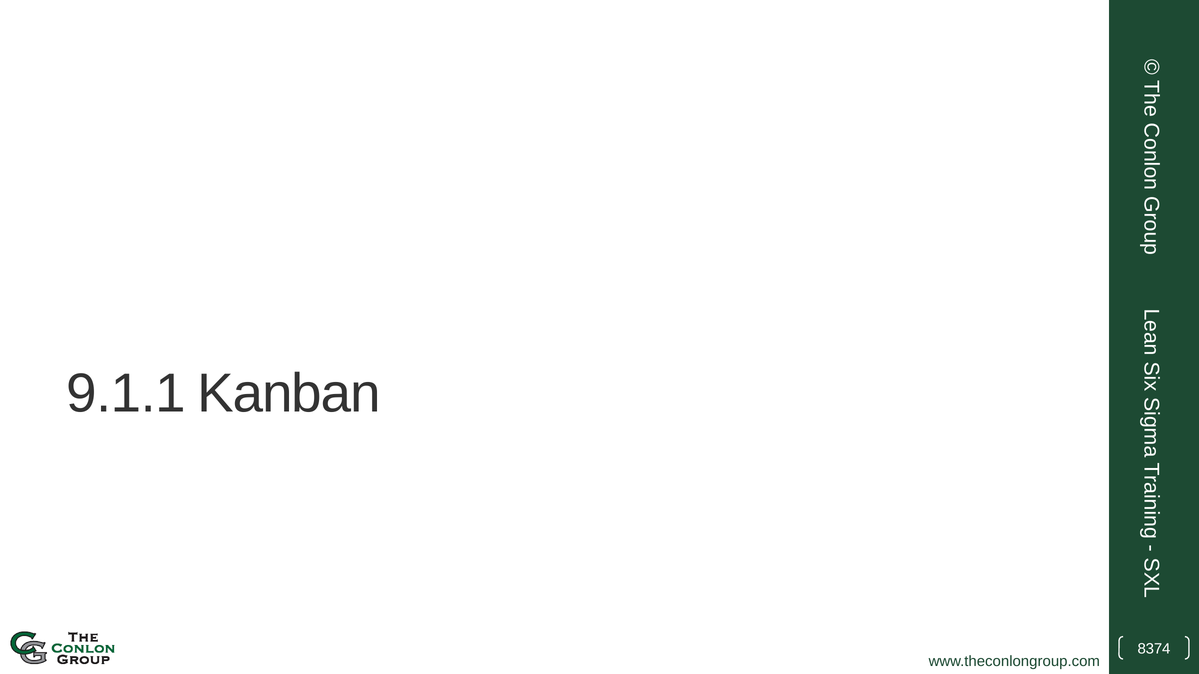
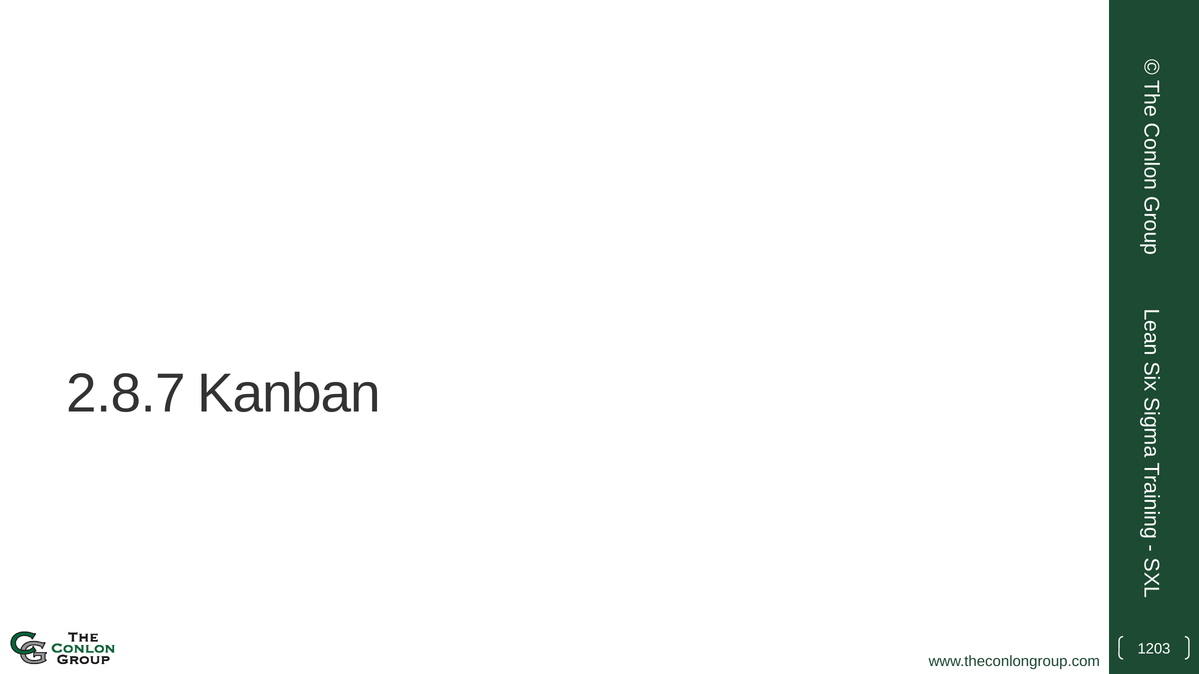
9.1.1: 9.1.1 -> 2.8.7 (126, 394)
8374: 8374 -> 1203 (1154, 649)
